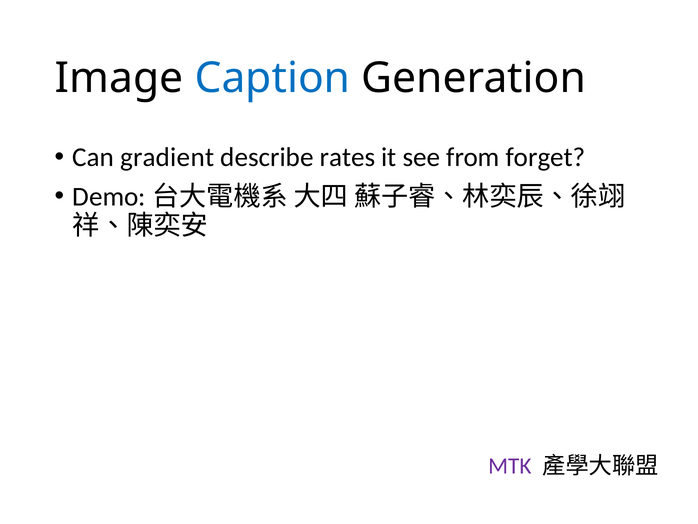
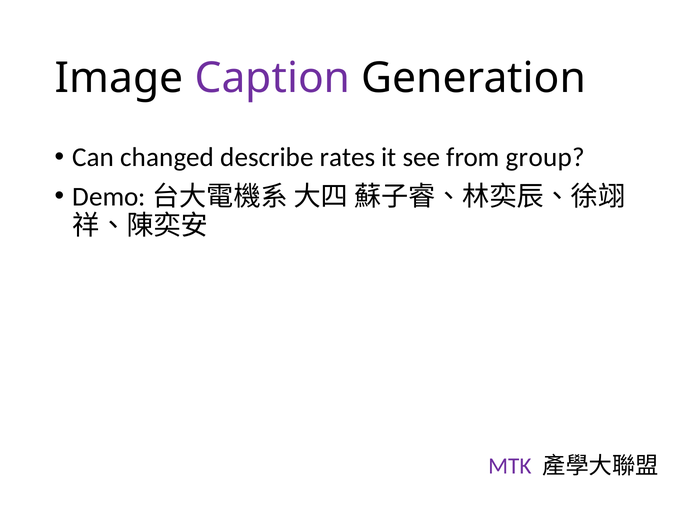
Caption colour: blue -> purple (272, 78)
gradient: gradient -> changed (167, 157)
forget: forget -> group (545, 157)
